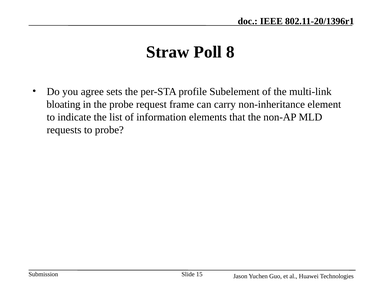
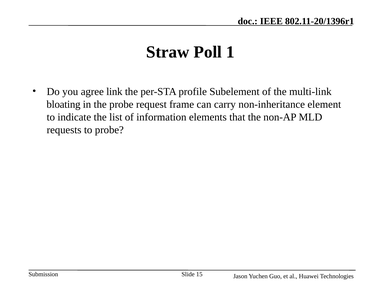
8: 8 -> 1 (230, 52)
sets: sets -> link (114, 92)
